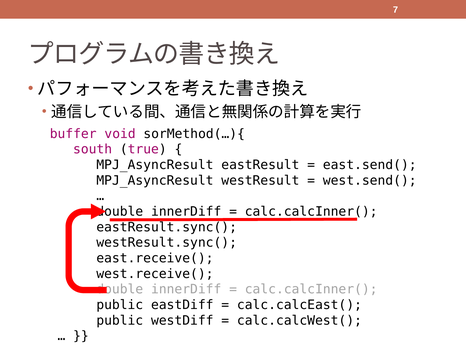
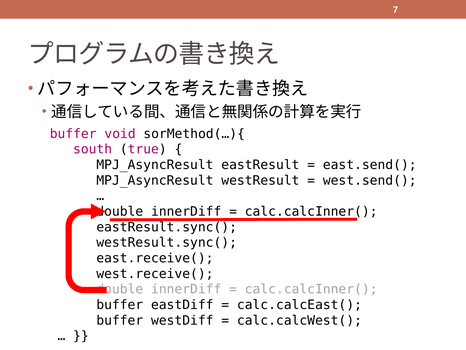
public: public -> buffer (120, 304)
public: public -> buffer (120, 320)
